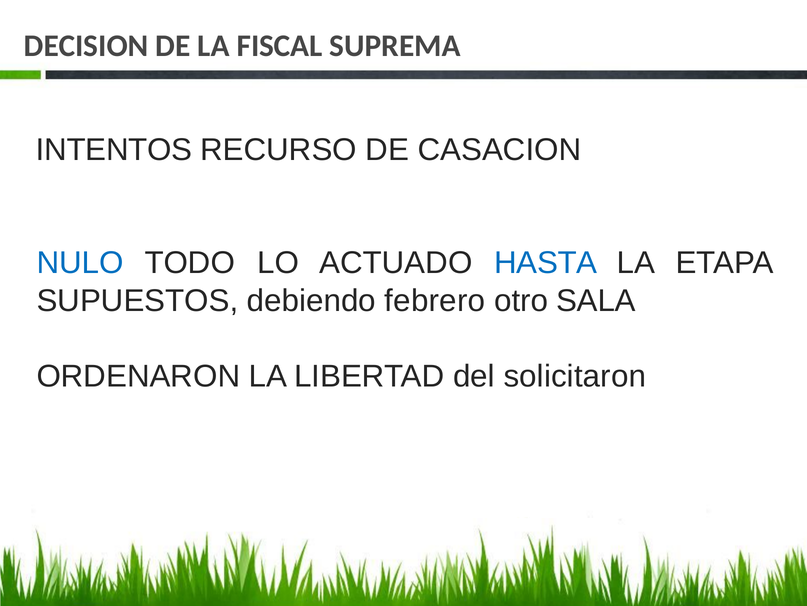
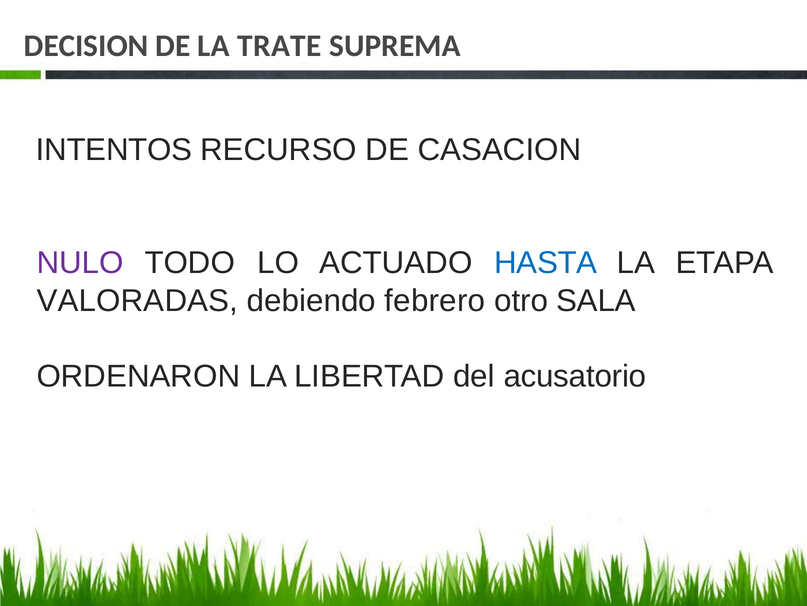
FISCAL: FISCAL -> TRATE (279, 46)
NULO colour: blue -> purple (80, 263)
SUPUESTOS: SUPUESTOS -> VALORADAS (137, 300)
solicitaron: solicitaron -> acusatorio (575, 376)
